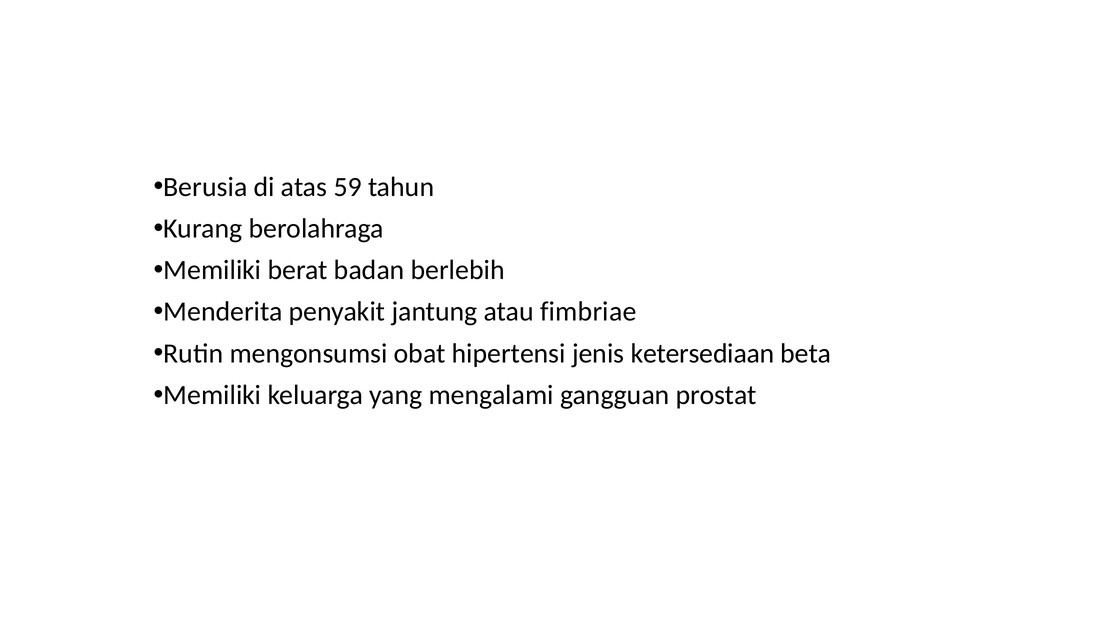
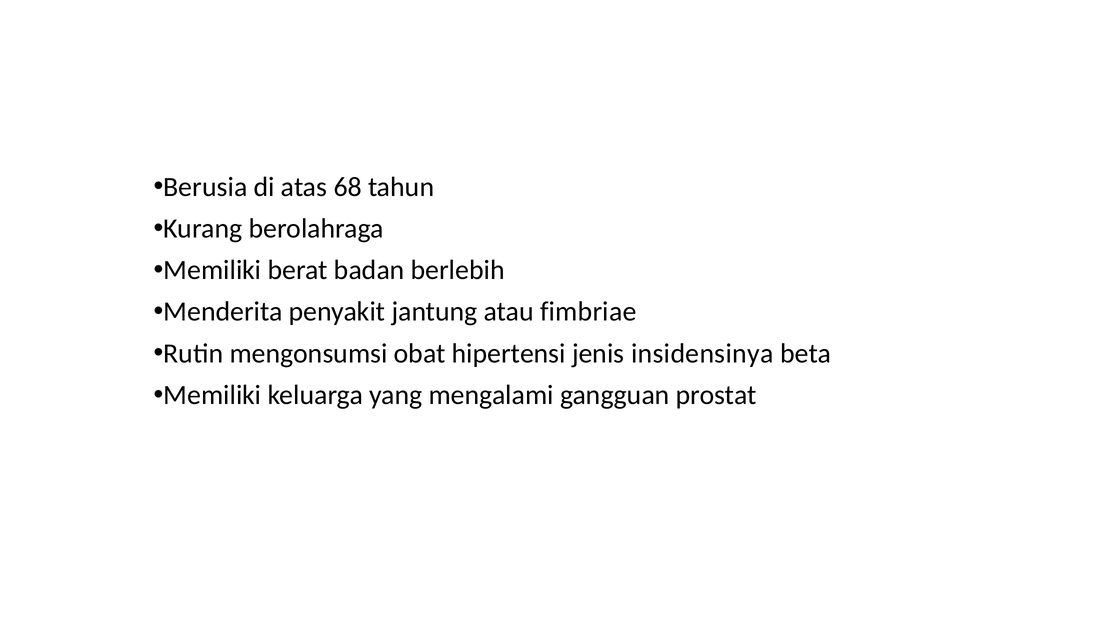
59: 59 -> 68 (348, 187)
ketersediaan: ketersediaan -> insidensinya (702, 354)
